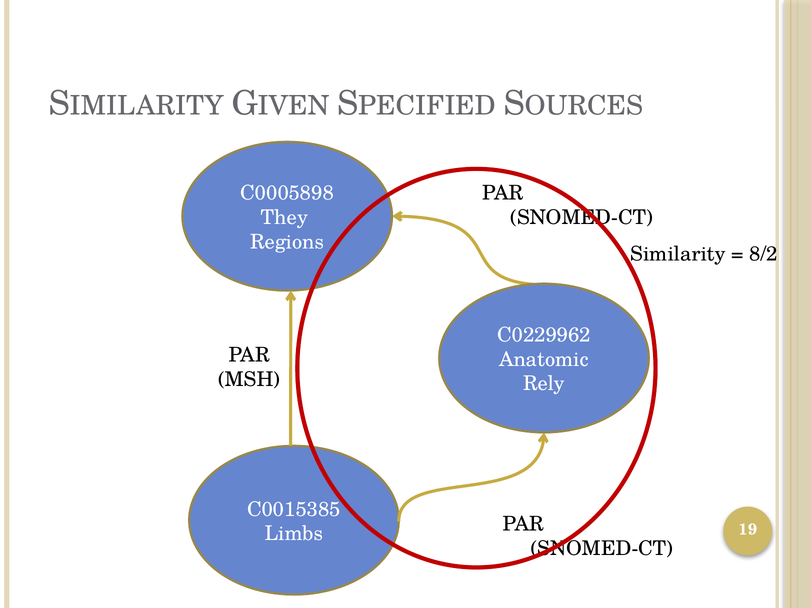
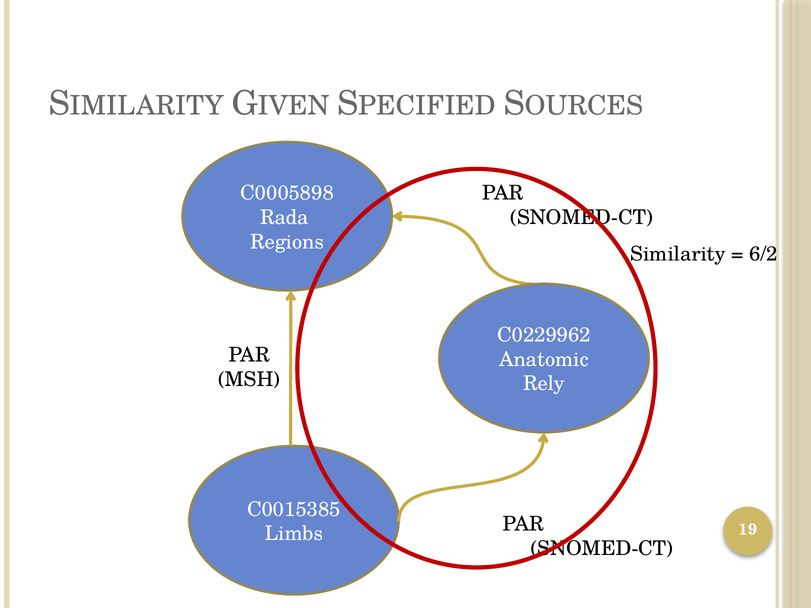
They: They -> Rada (284, 218)
8/2: 8/2 -> 6/2 (763, 254)
